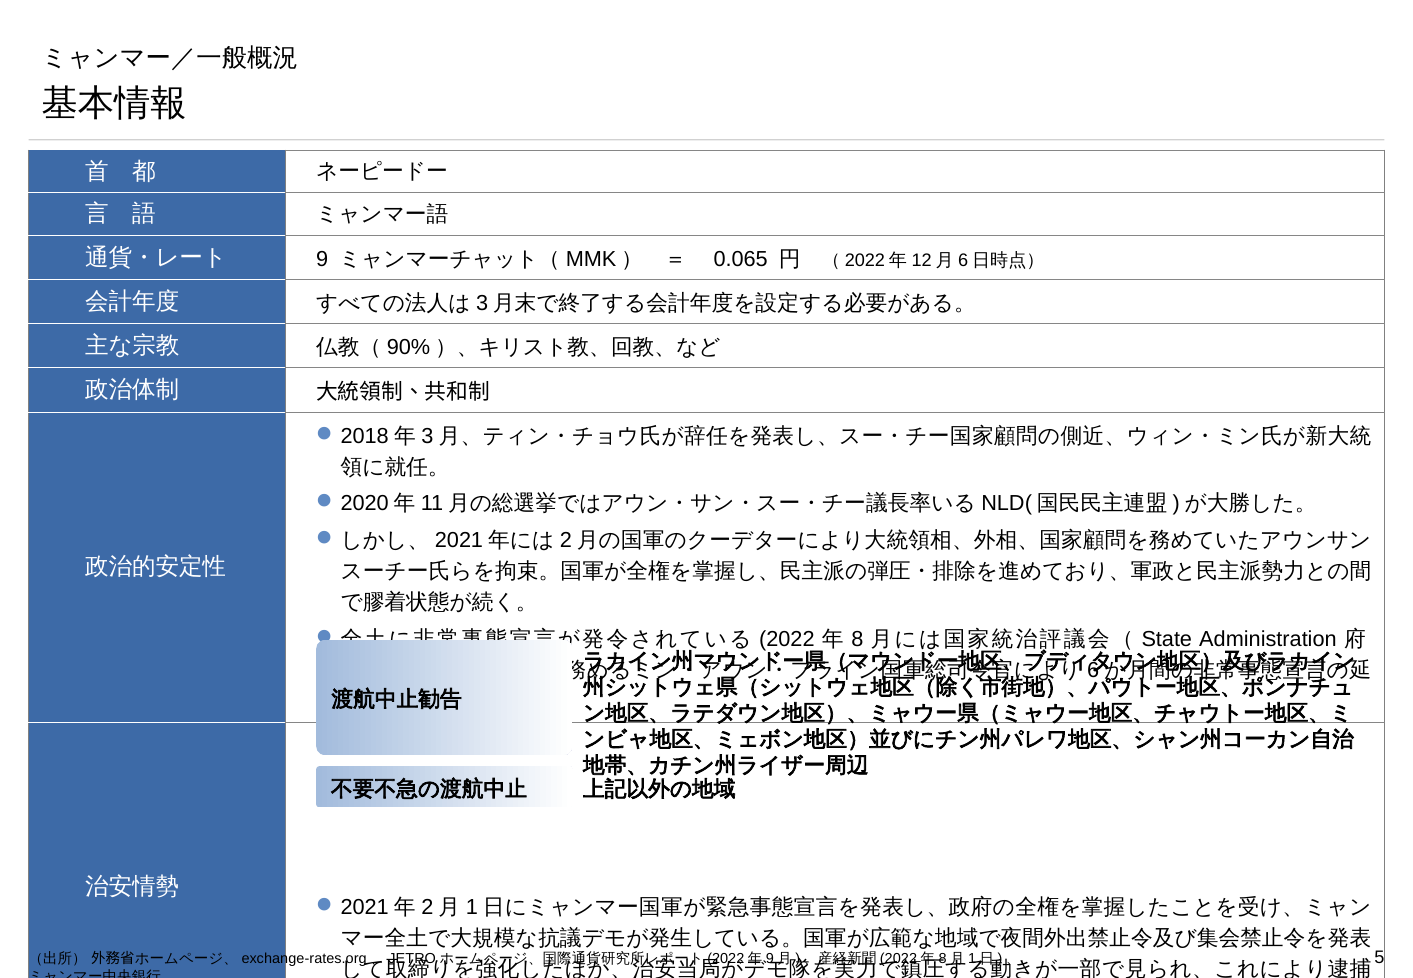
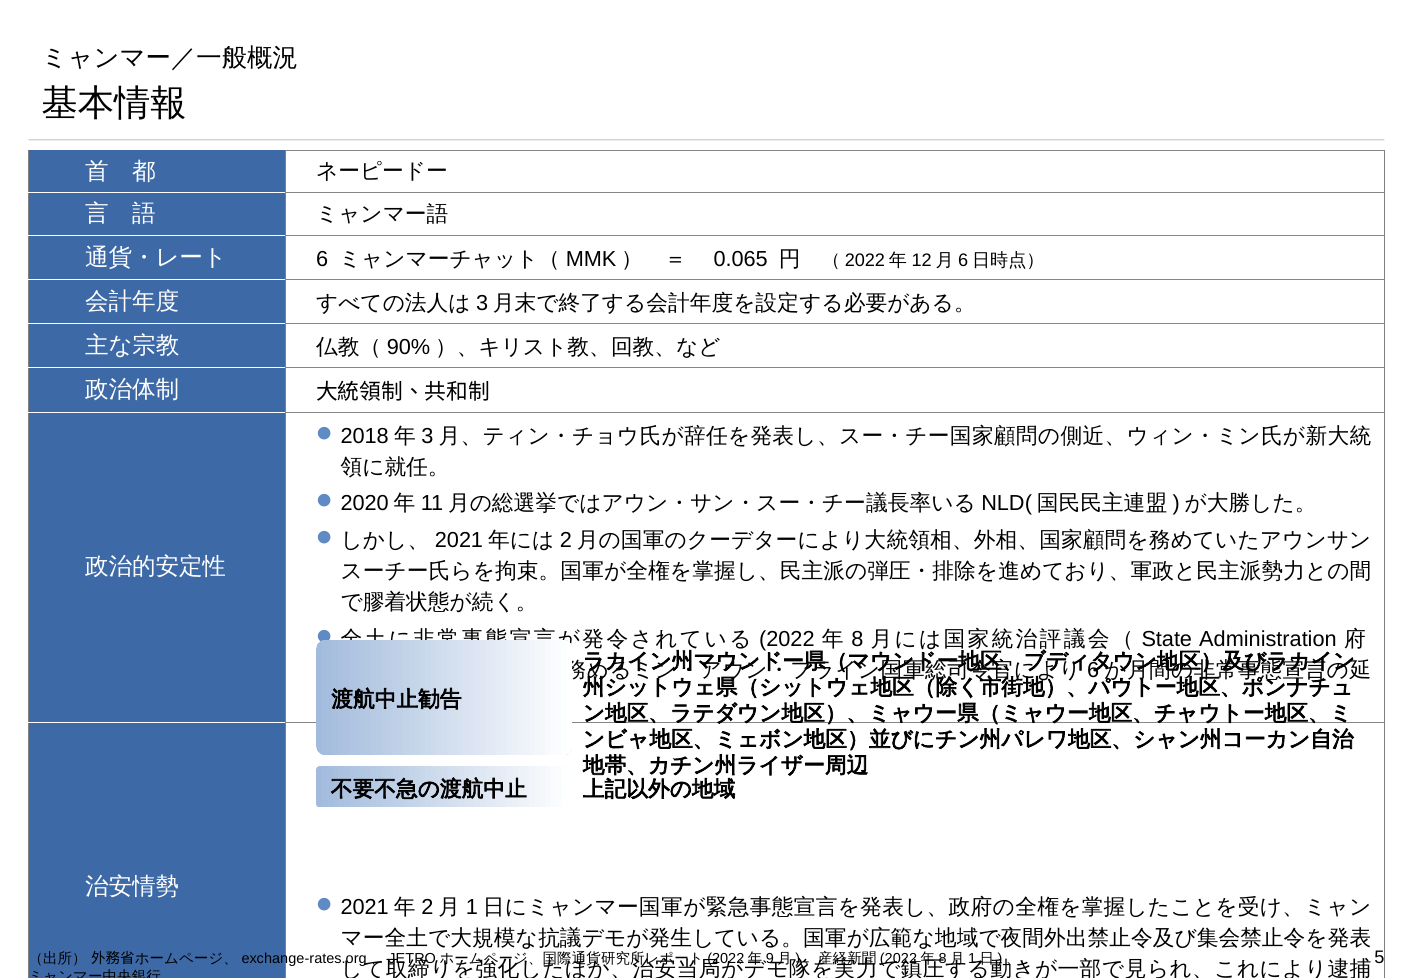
9: 9 -> 6 (322, 259)
